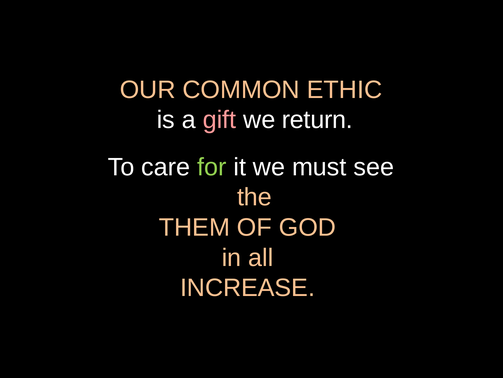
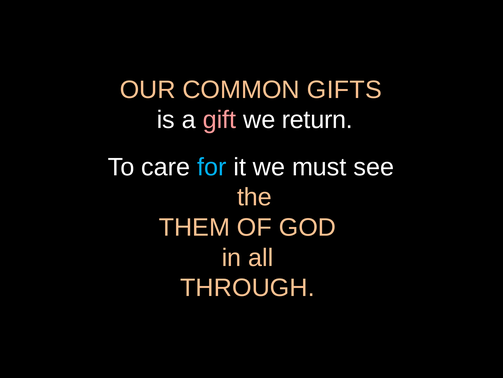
ETHIC: ETHIC -> GIFTS (344, 90)
for colour: light green -> light blue (212, 167)
INCREASE: INCREASE -> THROUGH (247, 287)
